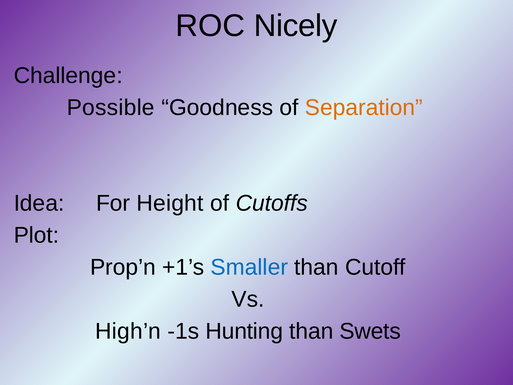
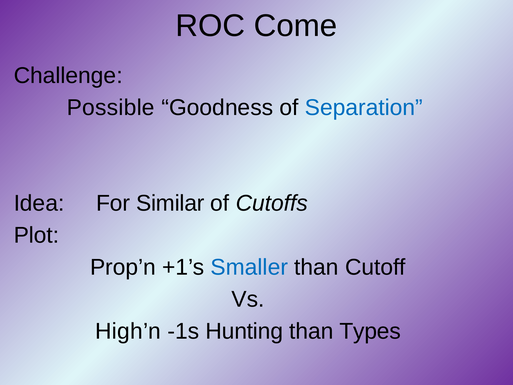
Nicely: Nicely -> Come (296, 26)
Separation colour: orange -> blue (364, 107)
Height: Height -> Similar (170, 203)
Swets: Swets -> Types (370, 331)
